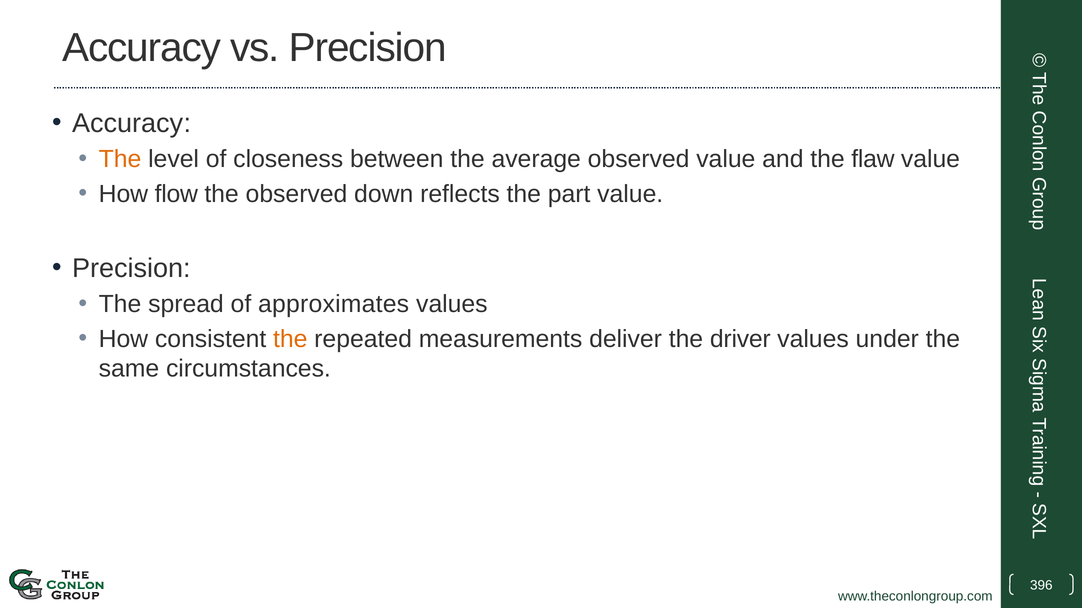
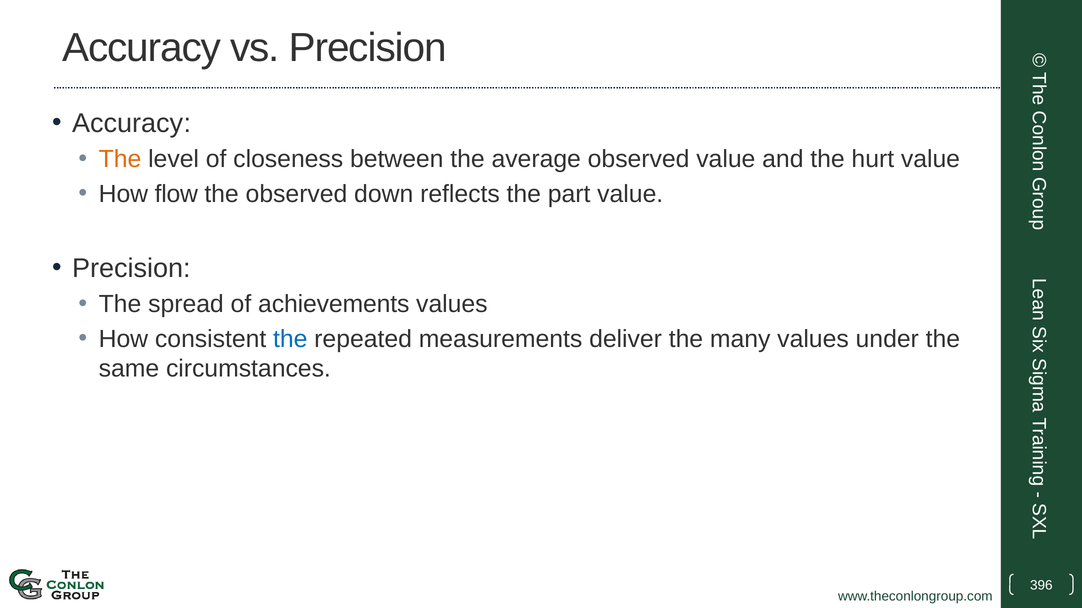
flaw: flaw -> hurt (873, 159)
approximates: approximates -> achievements (334, 305)
the colour: orange -> blue (290, 339)
driver: driver -> many (740, 339)
